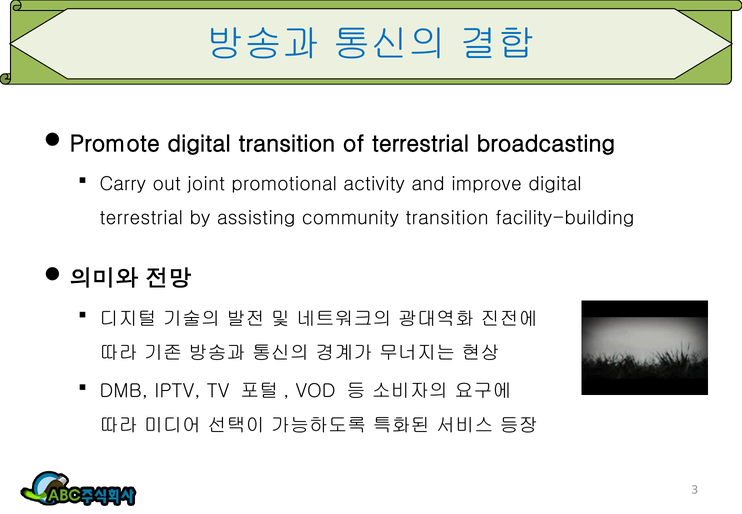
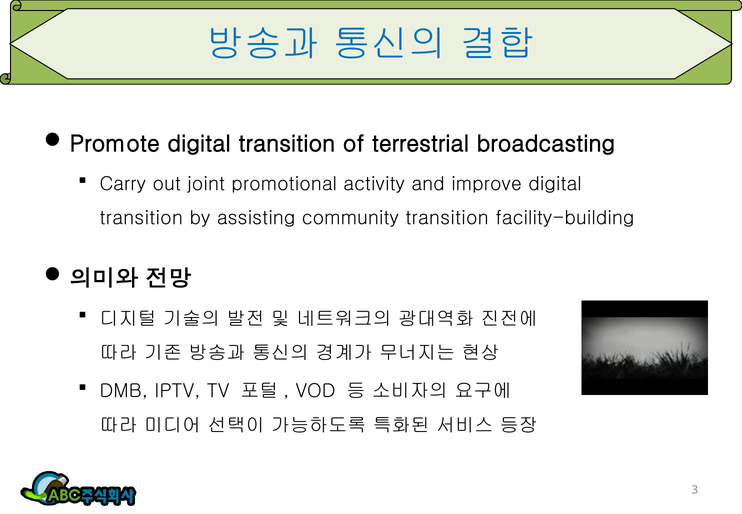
terrestrial: terrestrial -> transition (141, 218)
